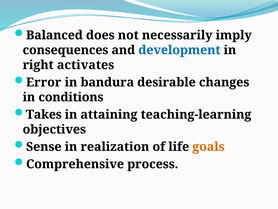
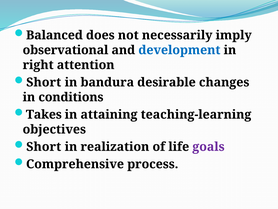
consequences: consequences -> observational (66, 50)
activates: activates -> attention (86, 65)
Error: Error -> Short (44, 82)
Sense: Sense -> Short (44, 146)
goals colour: orange -> purple (208, 146)
